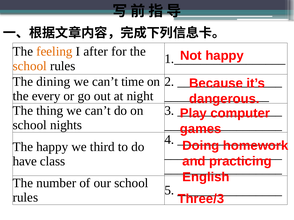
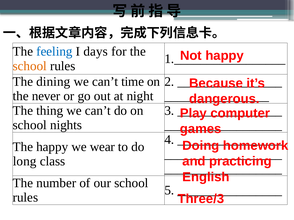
feeling colour: orange -> blue (54, 52)
after: after -> days (96, 52)
every: every -> never (46, 96)
third: third -> wear (102, 147)
have: have -> long (25, 162)
